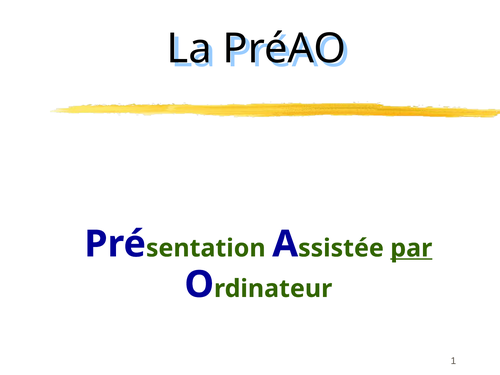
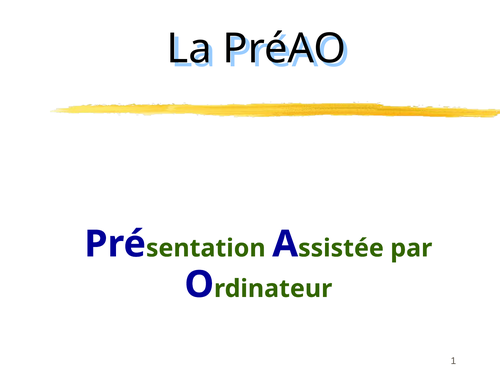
par underline: present -> none (411, 248)
